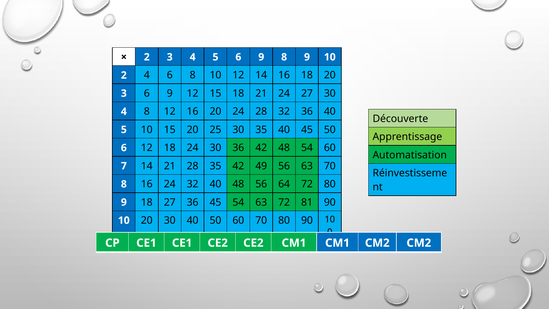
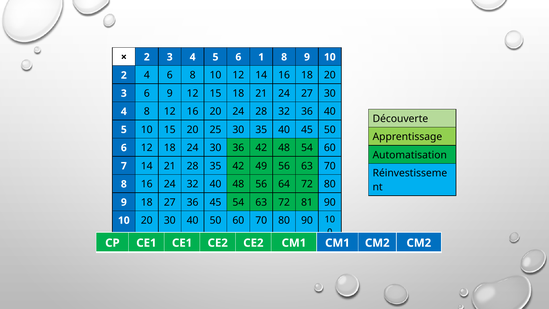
5 6 9: 9 -> 1 (261, 57)
